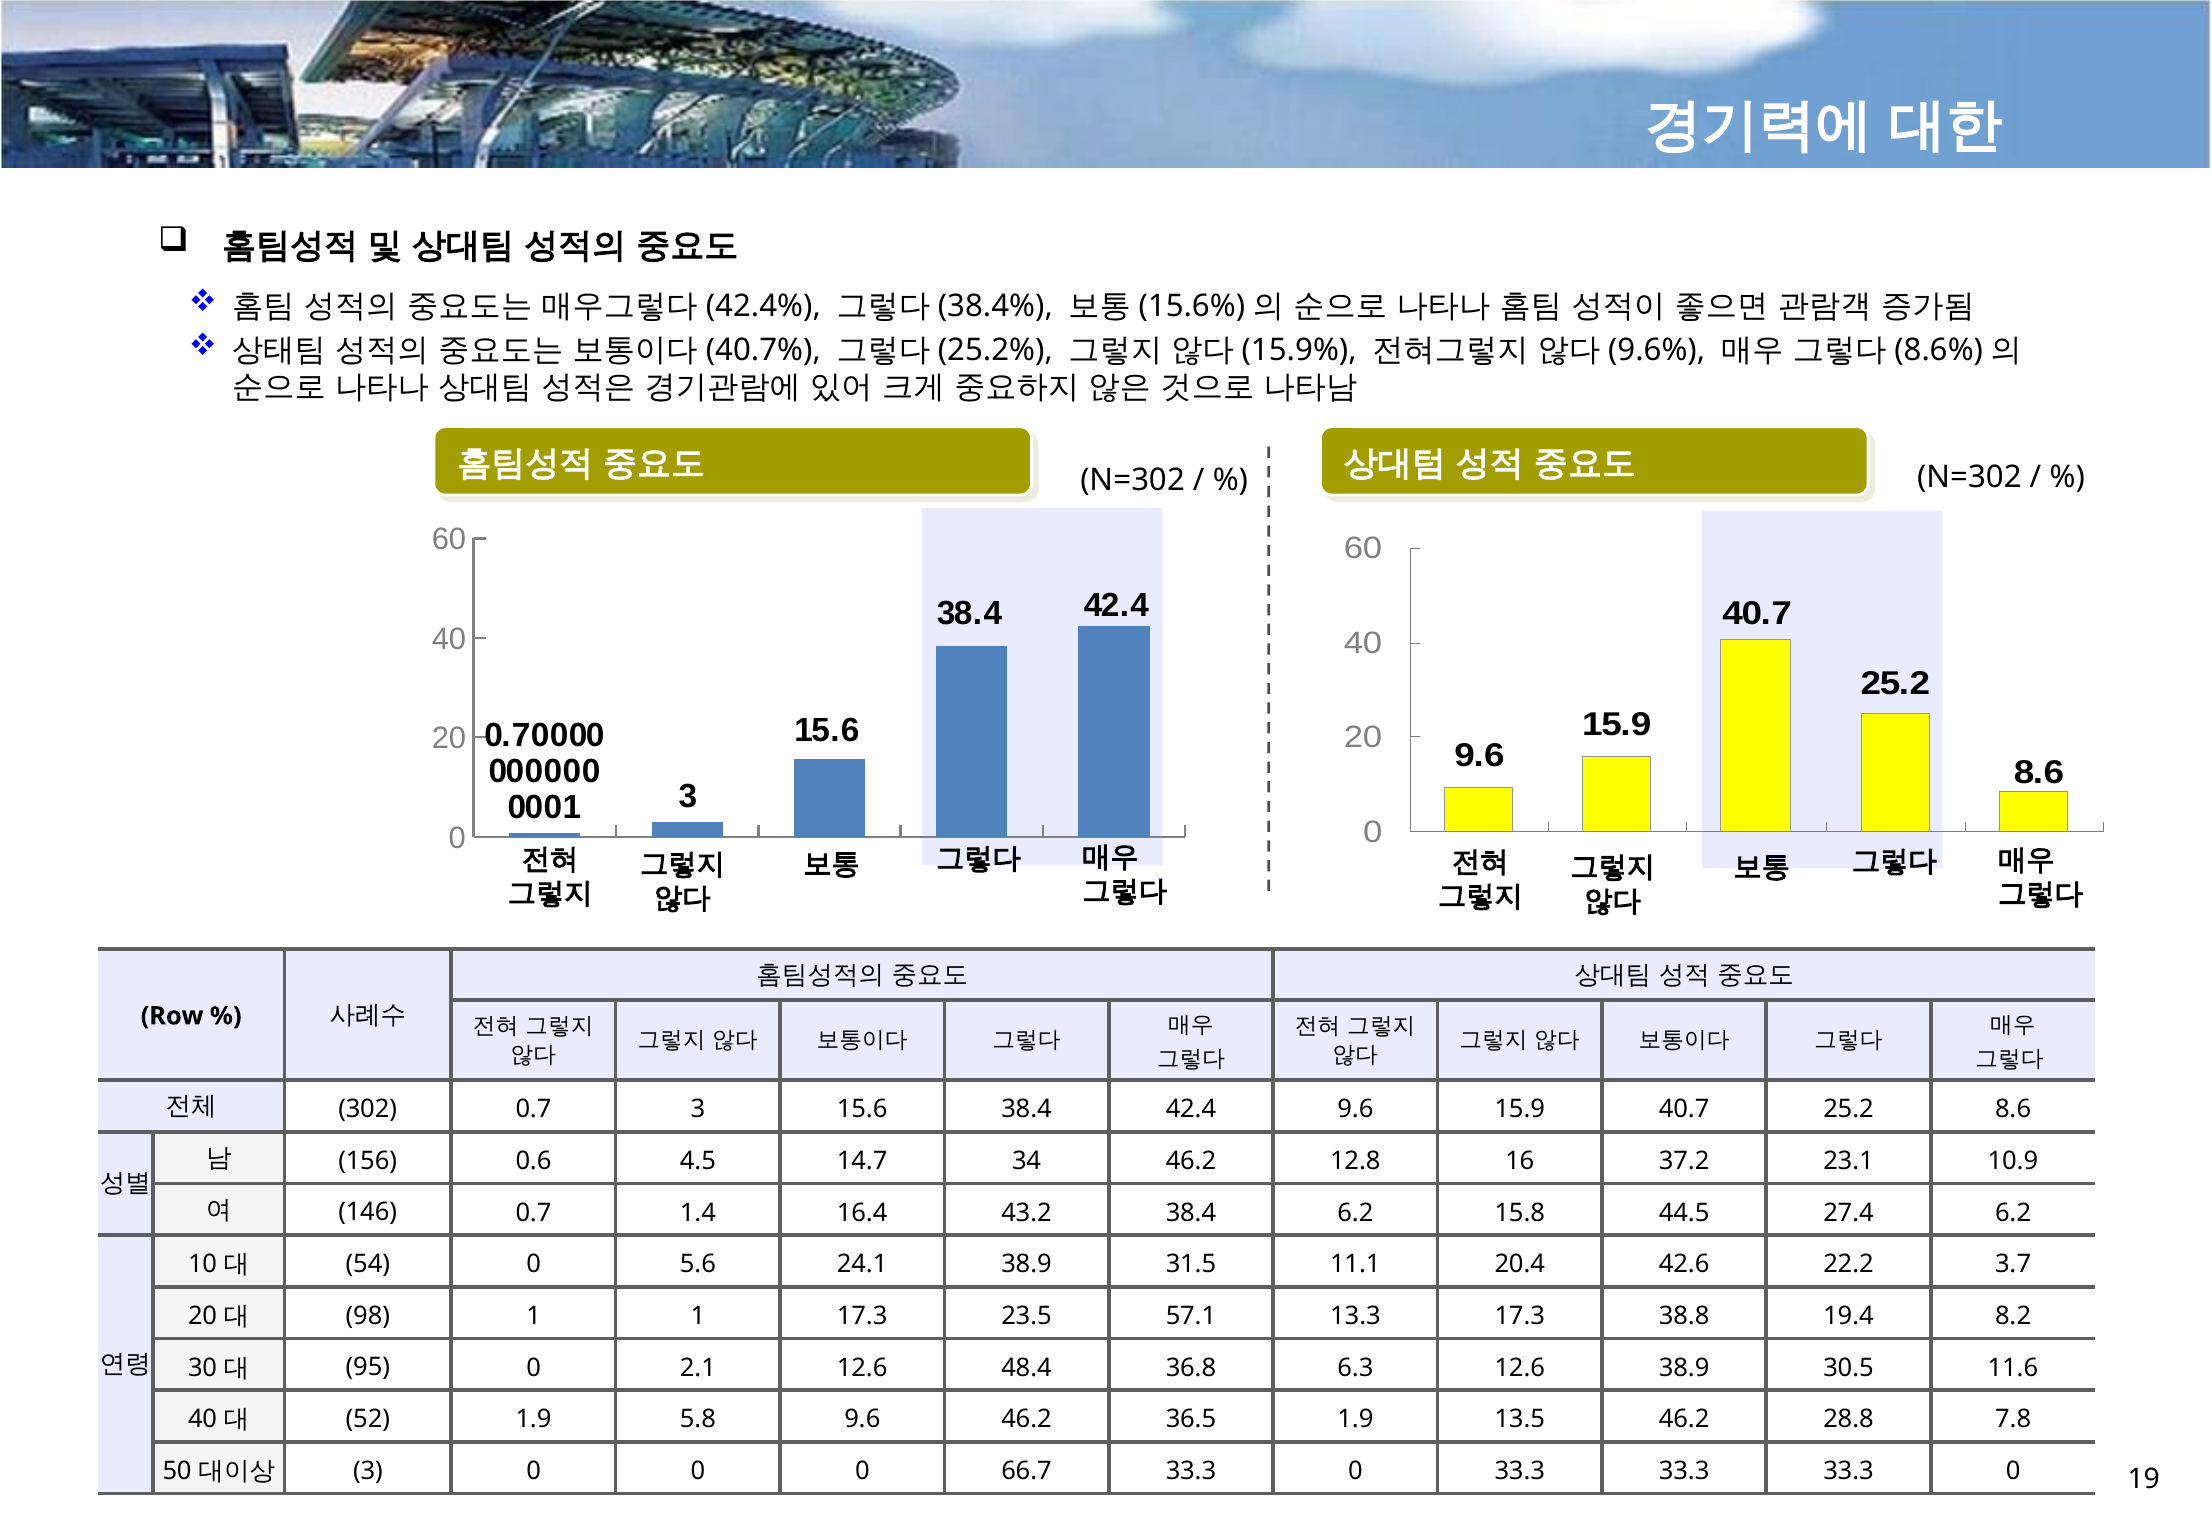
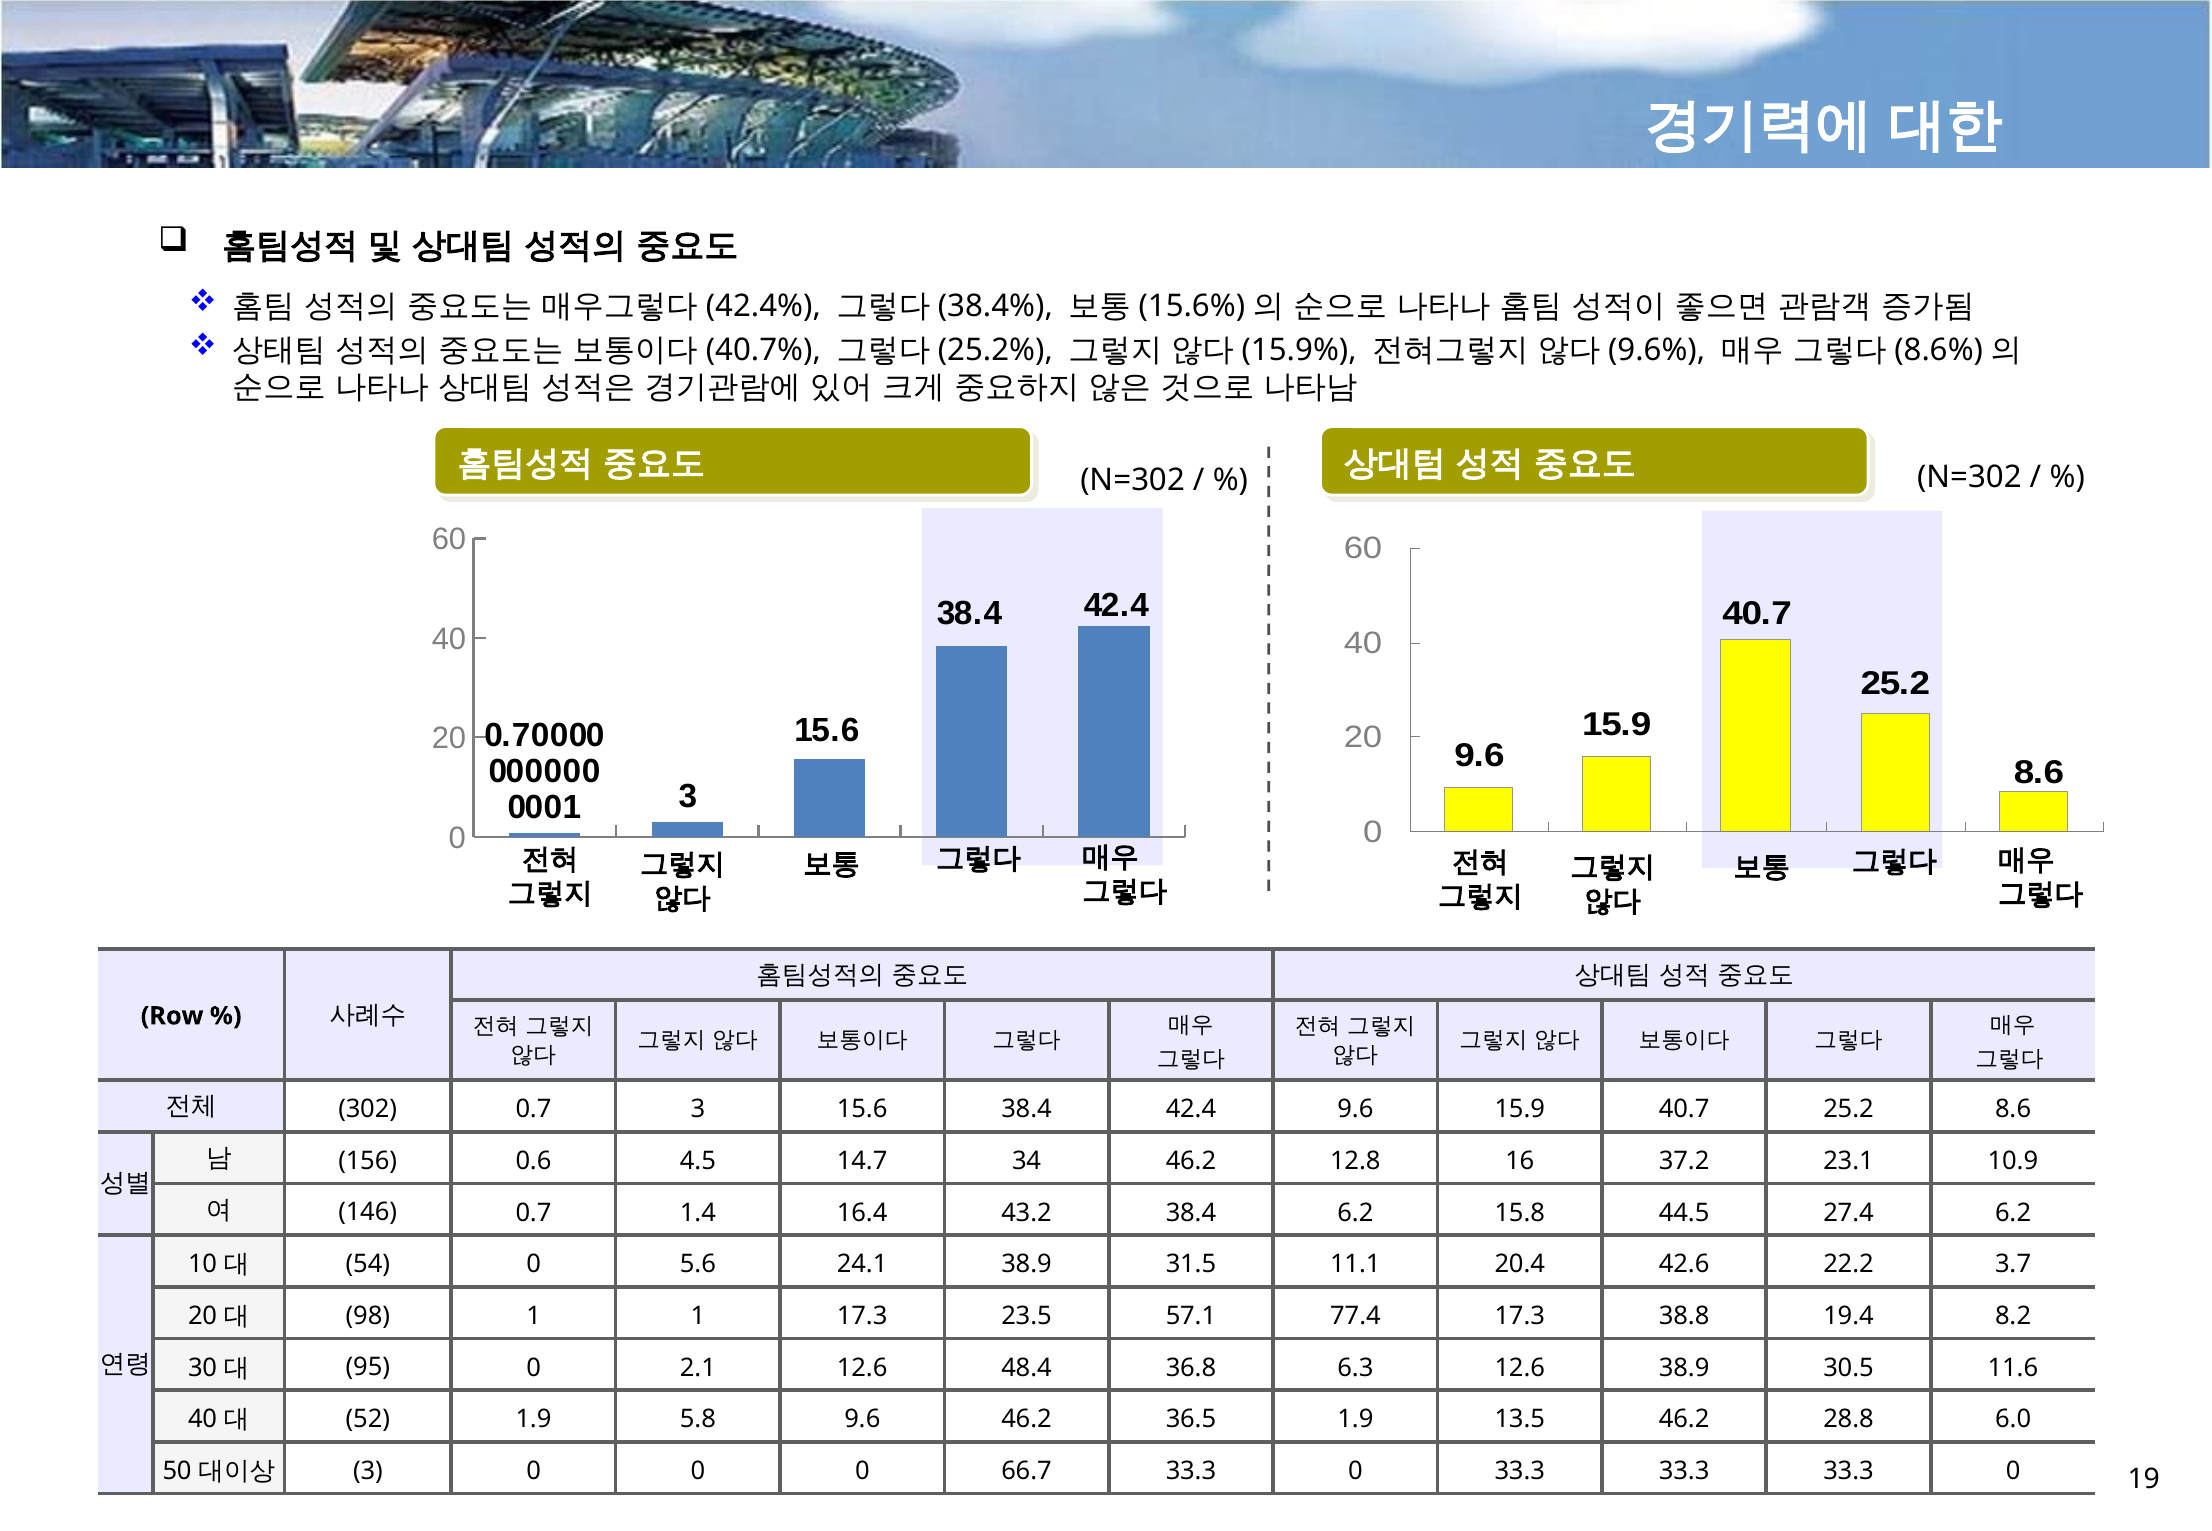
13.3: 13.3 -> 77.4 (1355, 1316)
7.8: 7.8 -> 6.0 (2013, 1420)
